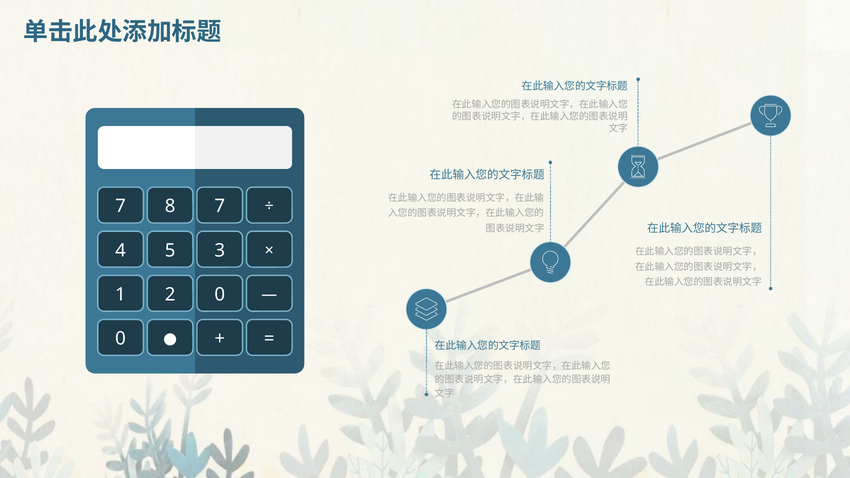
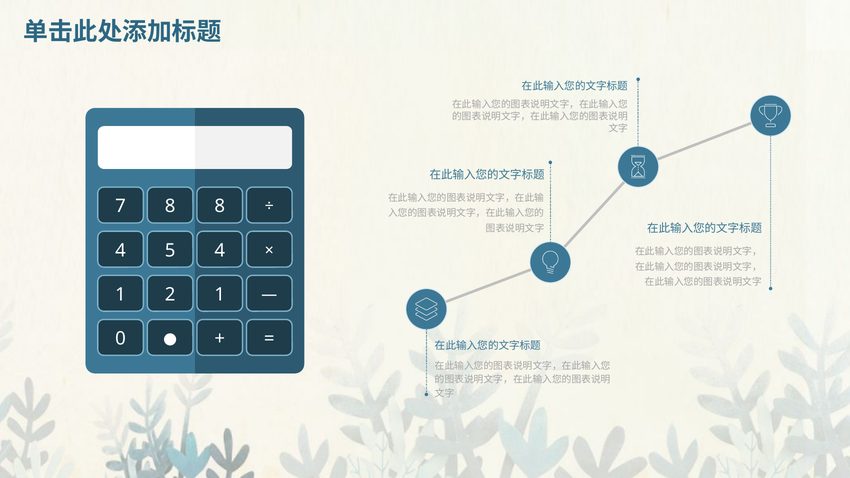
8 7: 7 -> 8 (220, 206)
5 3: 3 -> 4 (220, 251)
2 0: 0 -> 1 (220, 295)
